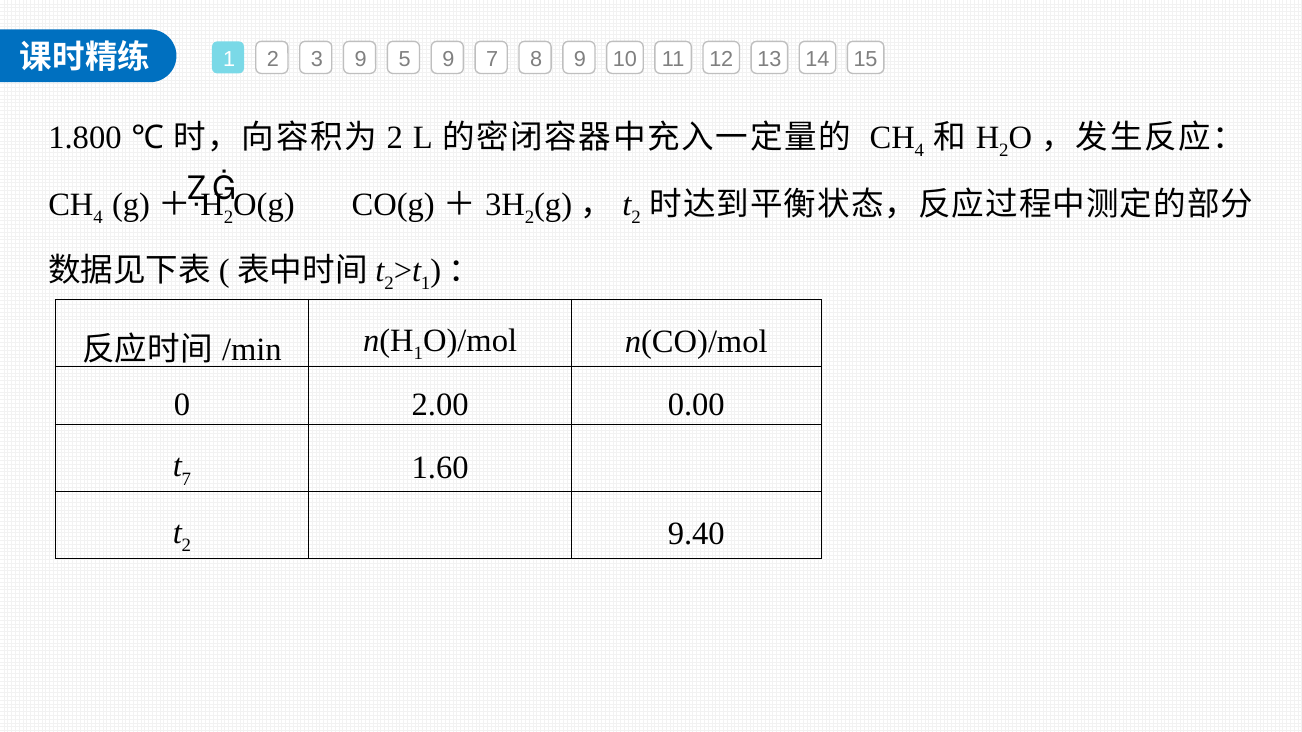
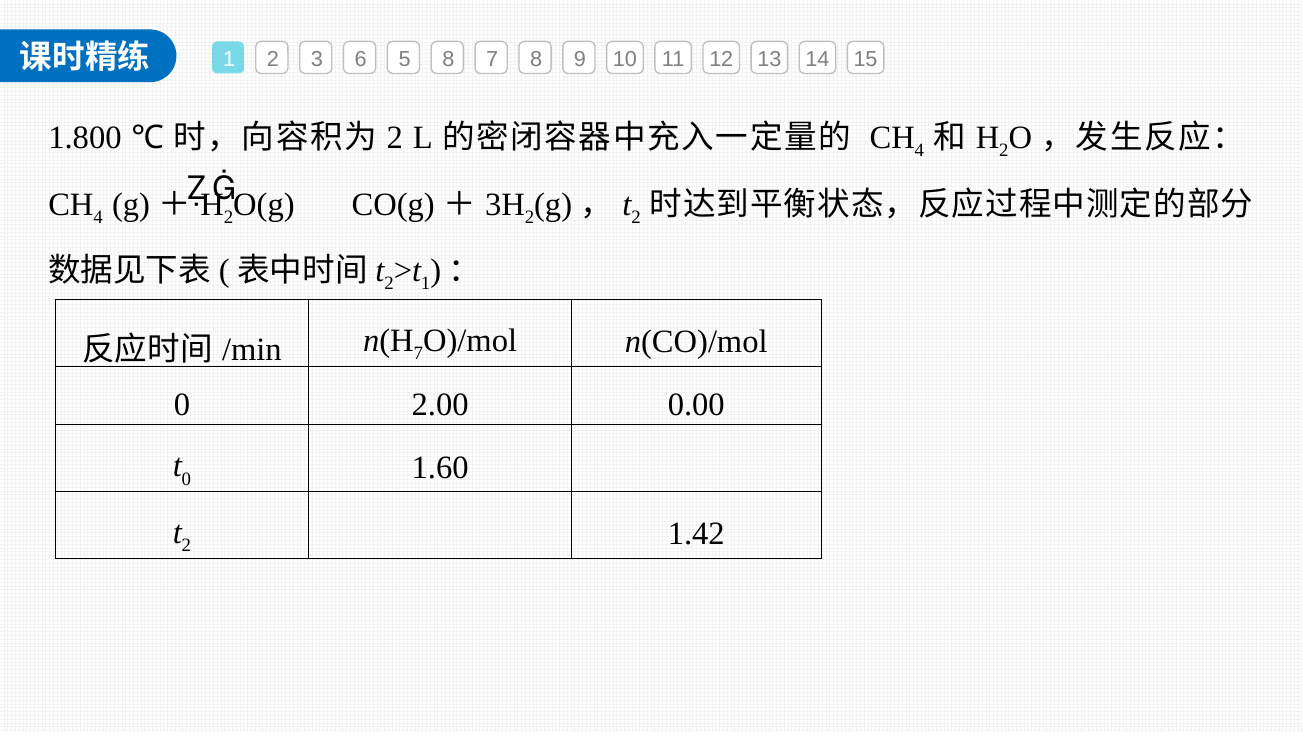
3 9: 9 -> 6 (361, 59)
5 9: 9 -> 8 (448, 59)
1: 1 -> 7 (418, 354)
7: 7 -> 0 (186, 479)
9.40: 9.40 -> 1.42 (696, 534)
